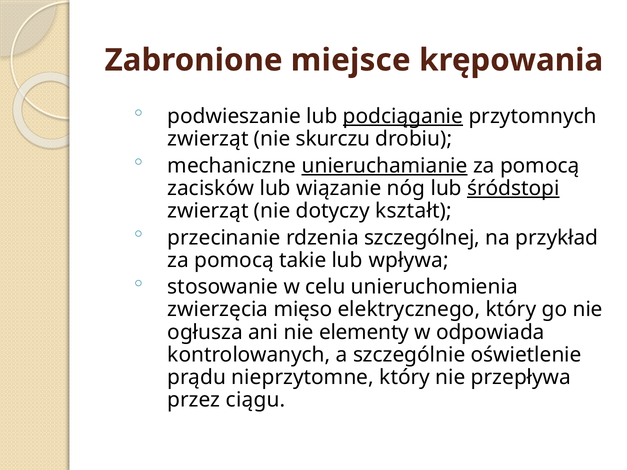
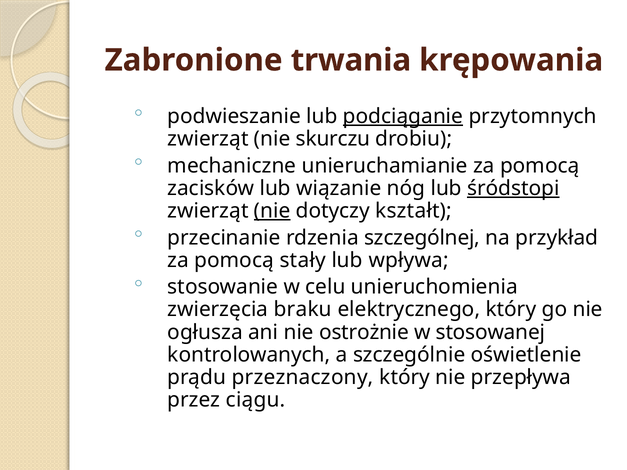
miejsce: miejsce -> trwania (351, 60)
unieruchamianie underline: present -> none (385, 166)
nie underline: none -> present (272, 211)
takie: takie -> stały (303, 260)
mięso: mięso -> braku (303, 310)
elementy: elementy -> ostrożnie (364, 332)
odpowiada: odpowiada -> stosowanej (490, 332)
nieprzytomne: nieprzytomne -> przeznaczony (303, 377)
